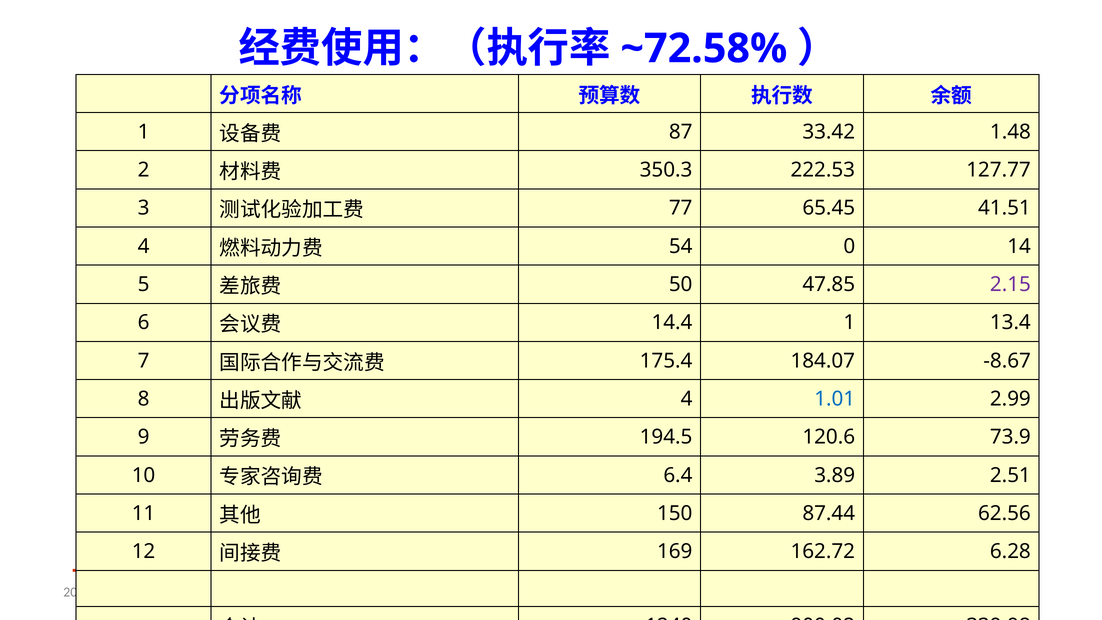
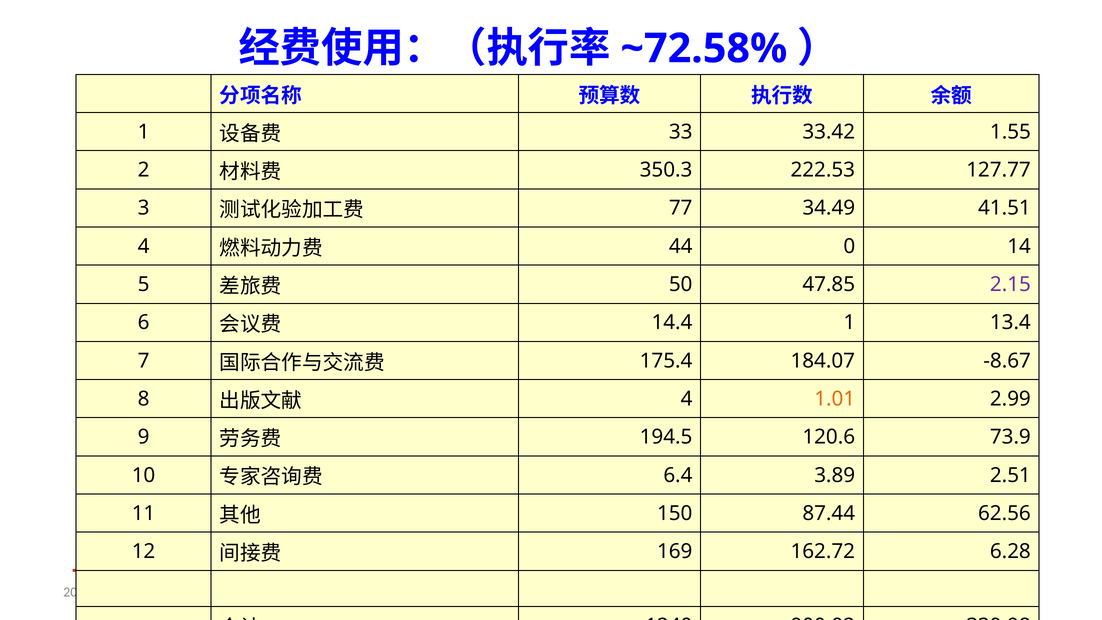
87: 87 -> 33 (681, 132)
1.48: 1.48 -> 1.55 (1010, 132)
65.45: 65.45 -> 34.49 (829, 208)
54: 54 -> 44 (681, 246)
1.01 colour: blue -> orange (835, 399)
